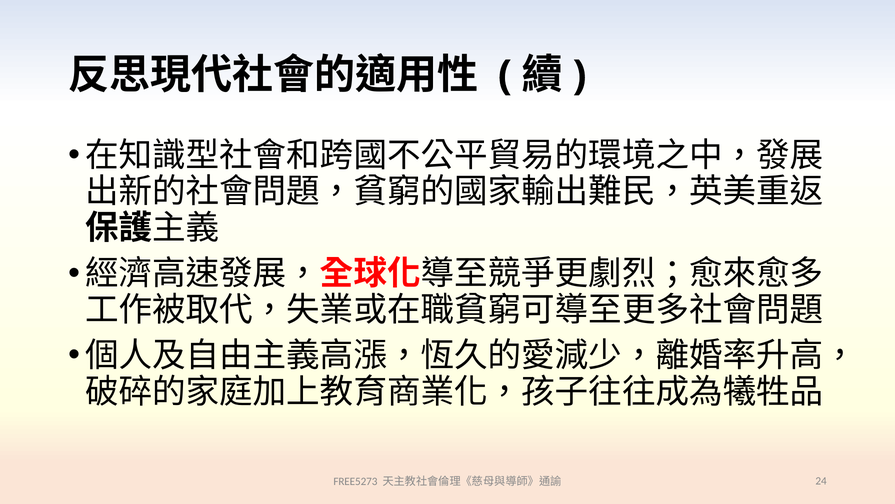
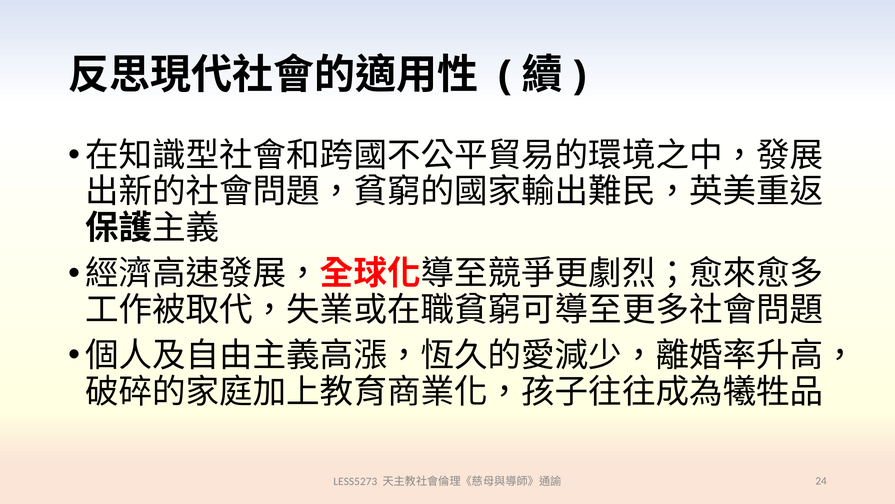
FREE5273: FREE5273 -> LESS5273 (355, 481)
